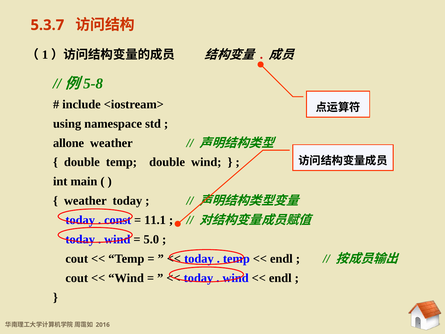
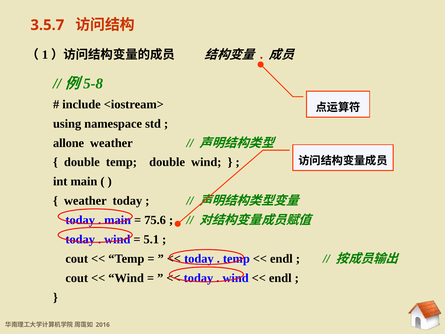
5.3.7: 5.3.7 -> 3.5.7 (47, 25)
const: const -> main (118, 220)
11.1: 11.1 -> 75.6 (155, 220)
5.0: 5.0 -> 5.1 (151, 239)
